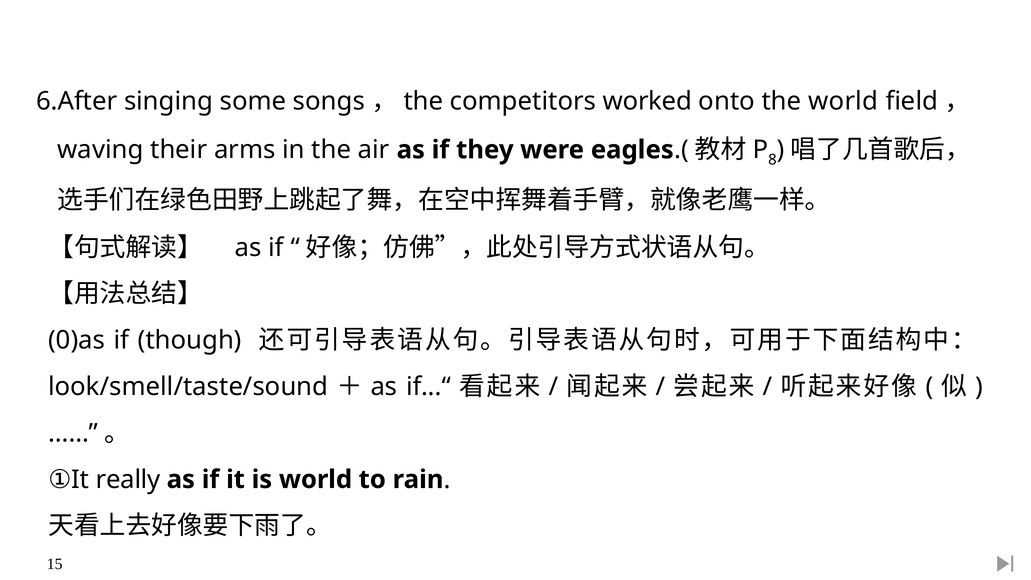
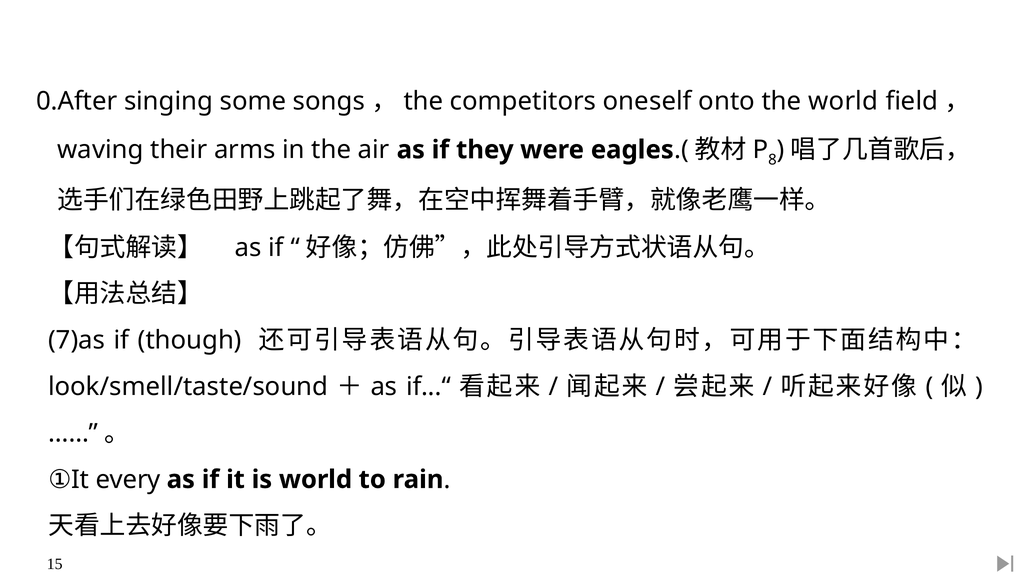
6.After: 6.After -> 0.After (77, 101)
worked: worked -> oneself (647, 101)
0)as: 0)as -> 7)as (77, 340)
really: really -> every (128, 479)
